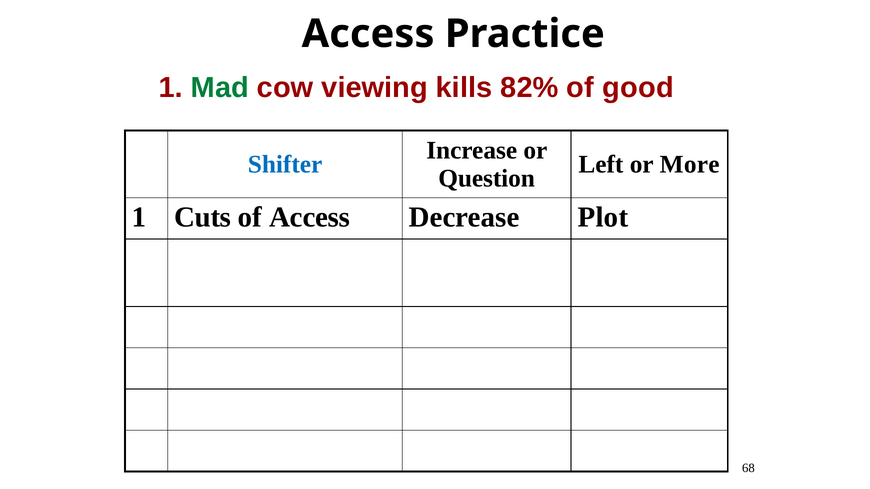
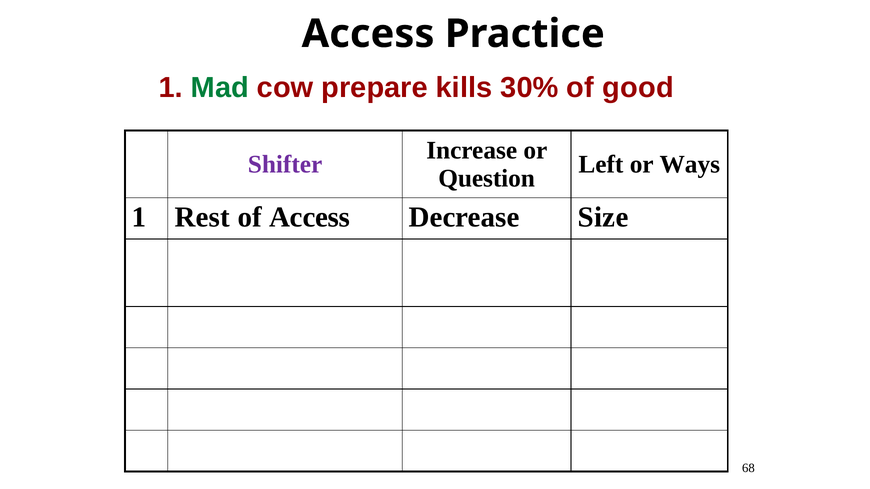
viewing: viewing -> prepare (375, 88)
82%: 82% -> 30% (529, 88)
Shifter colour: blue -> purple (285, 164)
More: More -> Ways (690, 164)
Cuts: Cuts -> Rest (202, 217)
Plot: Plot -> Size (603, 217)
